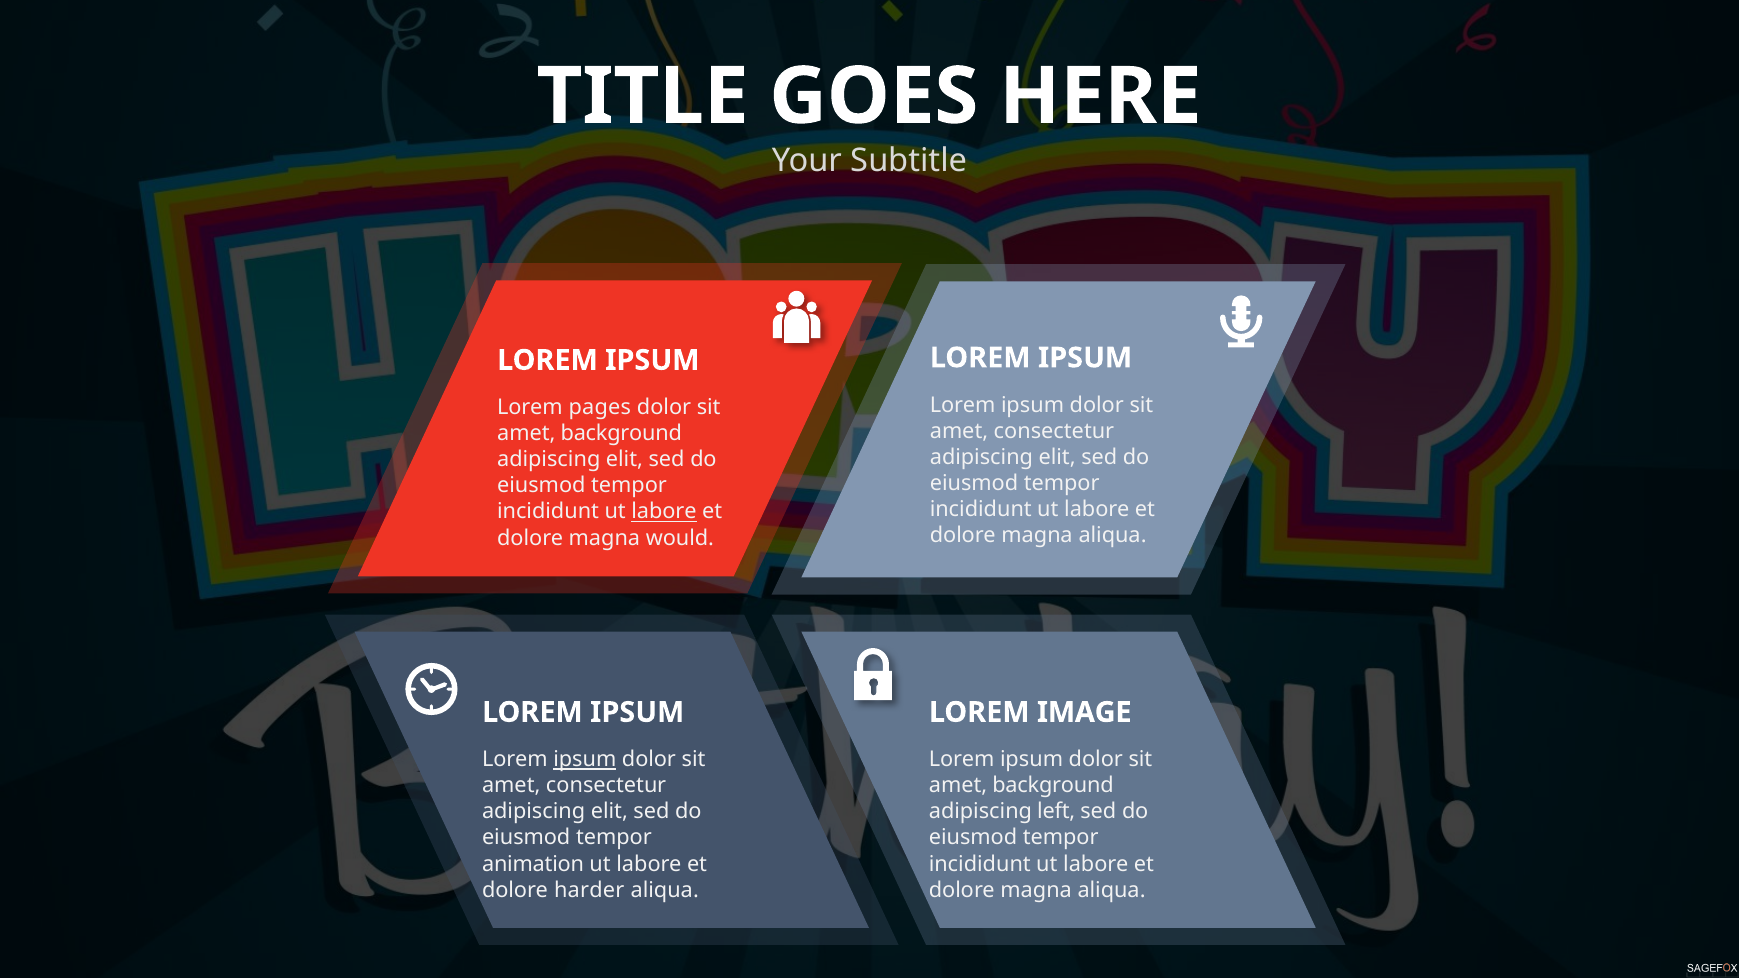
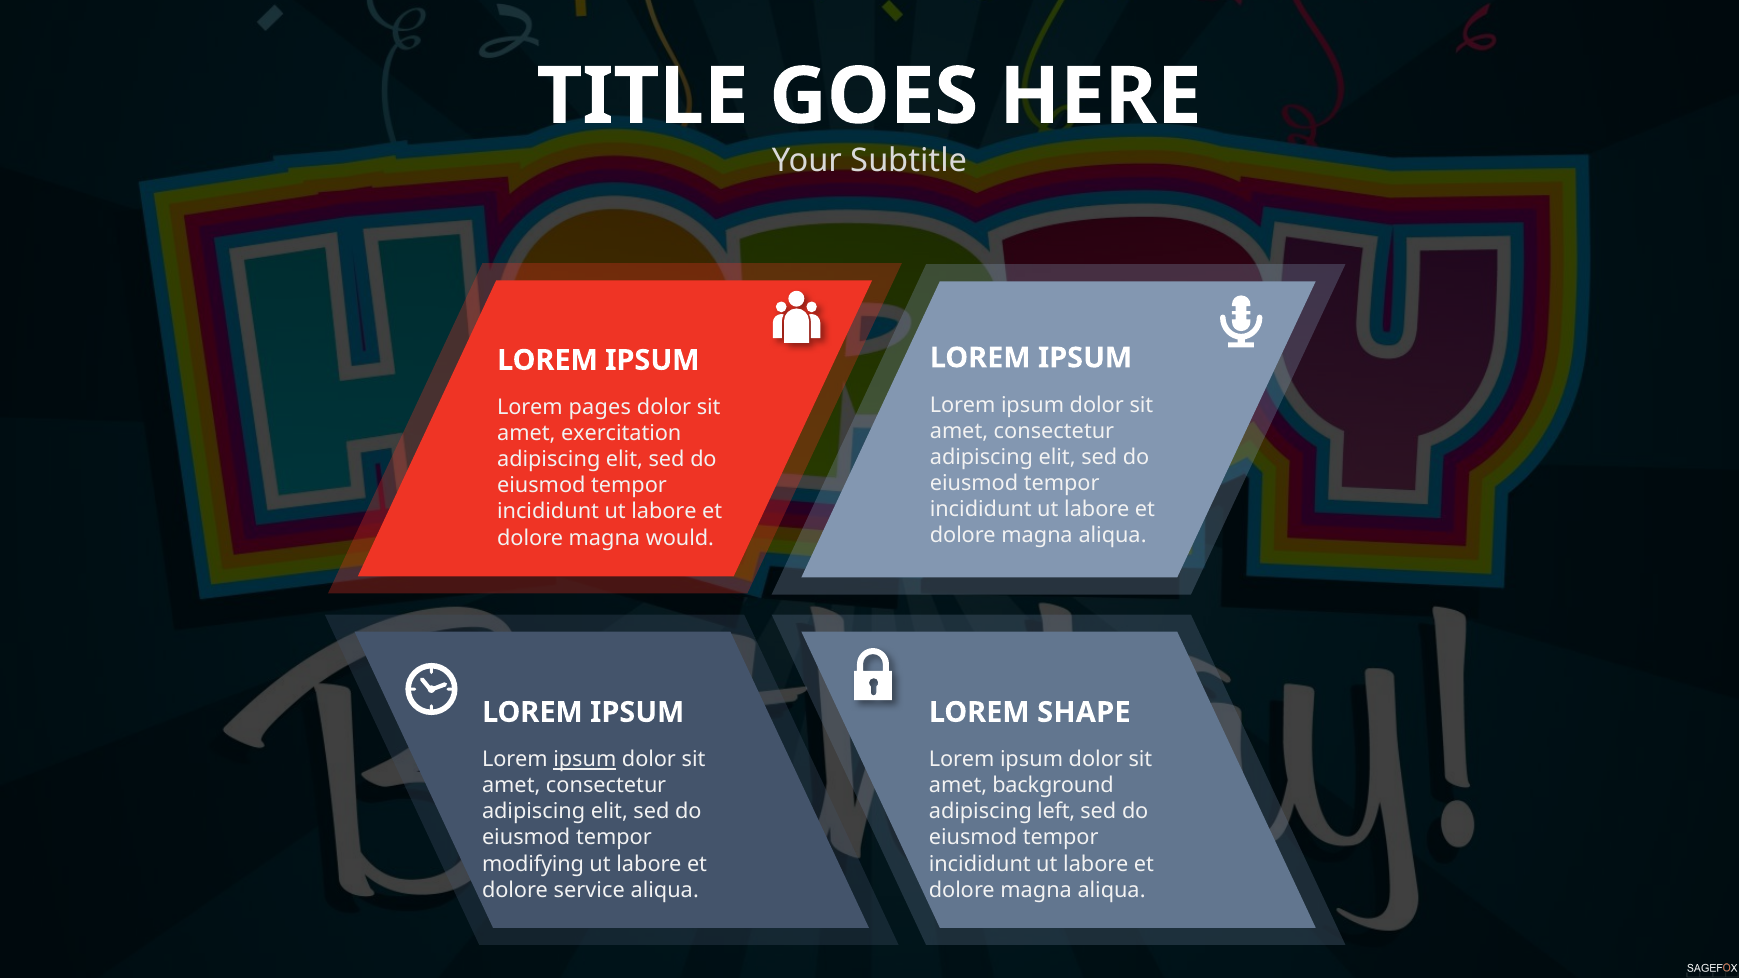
background: background -> exercitation (621, 434)
labore underline: present -> none (664, 512)
IMAGE: IMAGE -> SHAPE (1084, 712)
animation: animation -> modifying (533, 864)
harder: harder -> service (589, 890)
